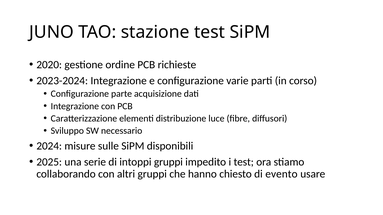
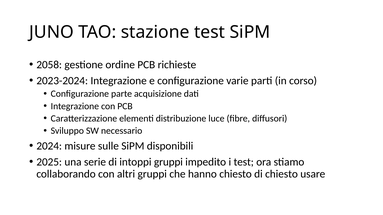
2020: 2020 -> 2058 (49, 65)
di evento: evento -> chiesto (281, 174)
